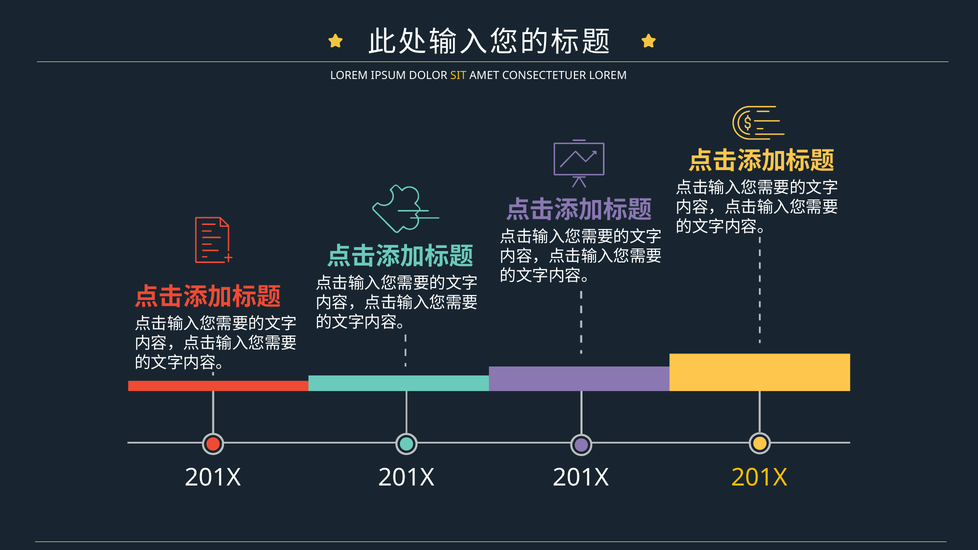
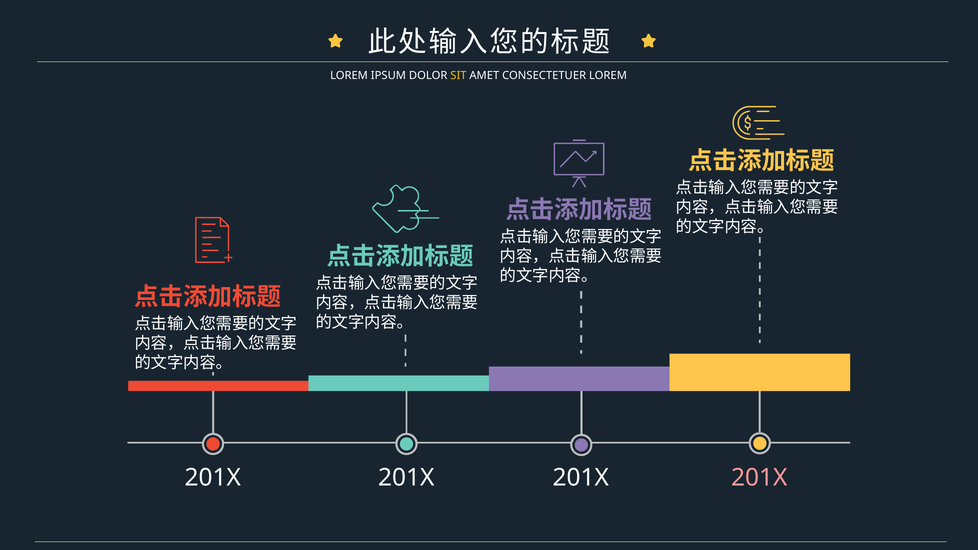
201X colour: yellow -> pink (759, 478)
